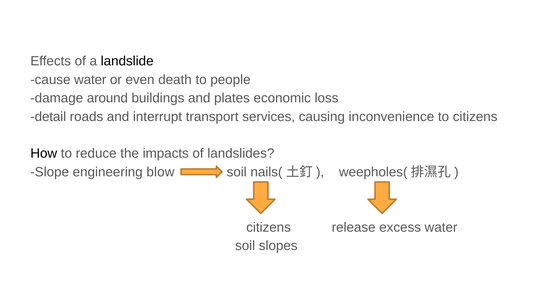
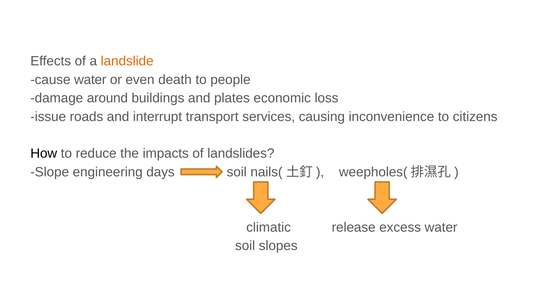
landslide colour: black -> orange (127, 61)
detail: detail -> issue (48, 117)
blow: blow -> days (161, 172)
citizens: citizens -> climatic (269, 228)
